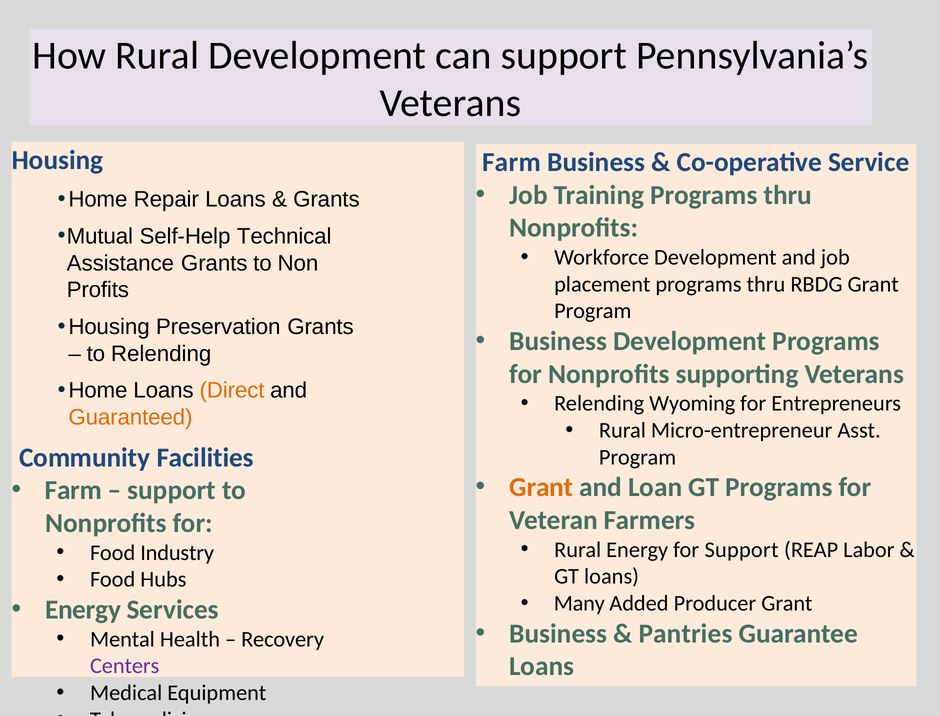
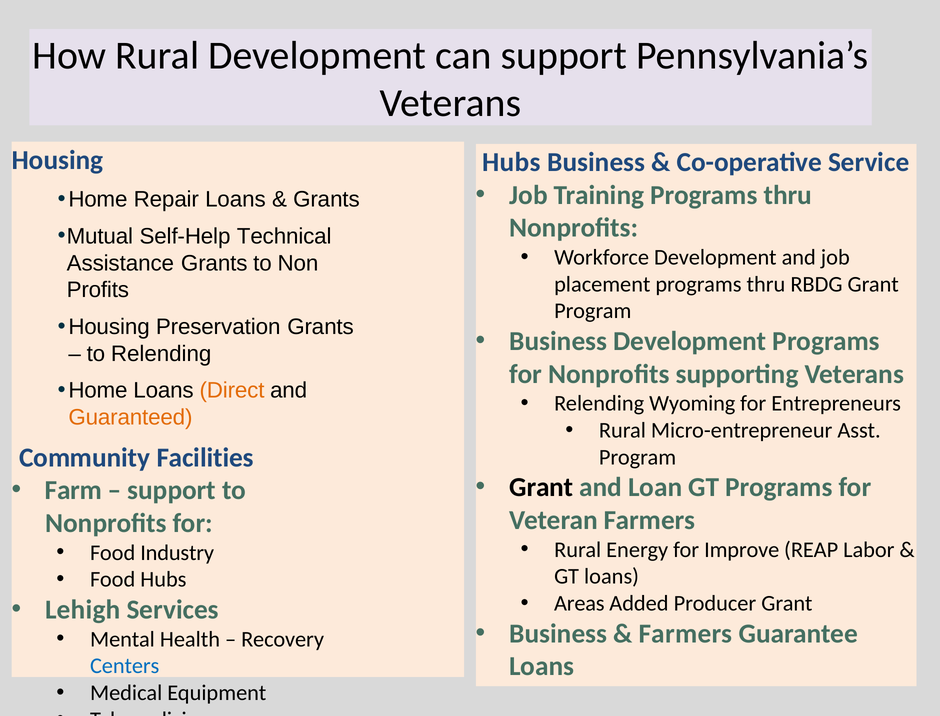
Farm: Farm -> Hubs (511, 162)
Grant colour: orange -> black (541, 488)
for Support: Support -> Improve (742, 550)
Many: Many -> Areas (579, 604)
Energy: Energy -> Lehigh (83, 610)
Pantries: Pantries -> Farmers (685, 634)
Centers colour: purple -> blue (125, 666)
